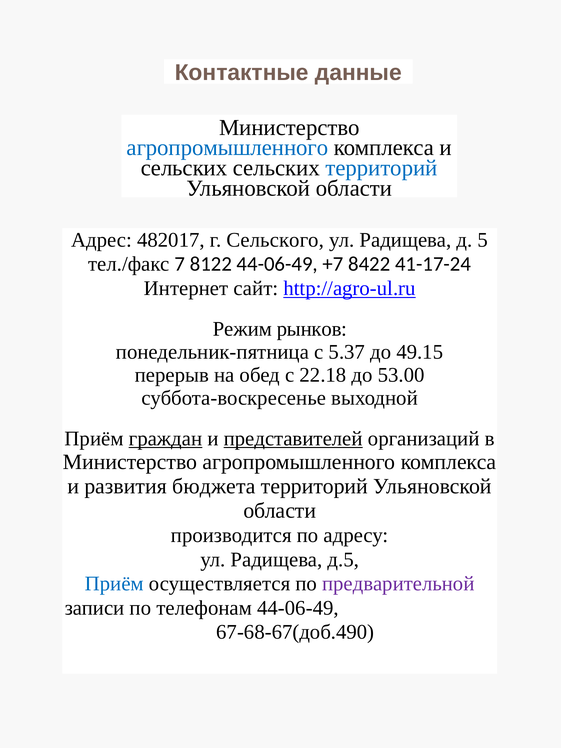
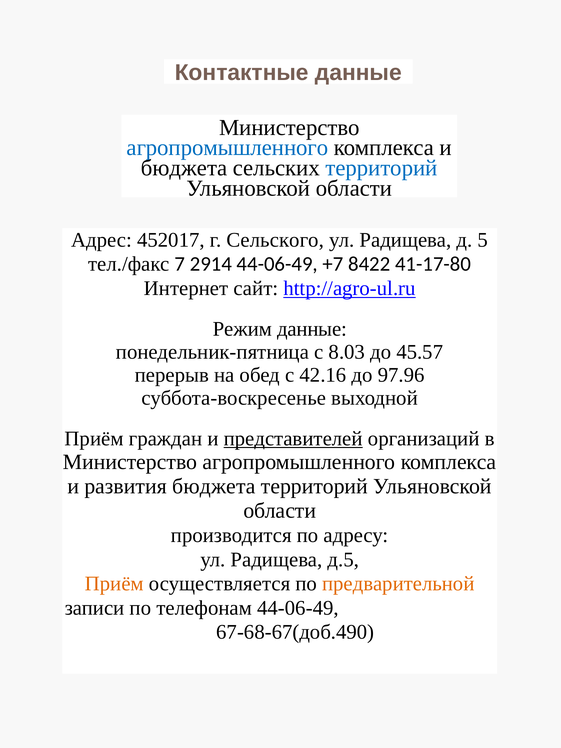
сельских: сельских -> бюджета (184, 168)
482017: 482017 -> 452017 (171, 240)
8122: 8122 -> 2914 (211, 264)
41-17-24: 41-17-24 -> 41-17-80 (433, 264)
Режим рынков: рынков -> данные (312, 329)
5.37: 5.37 -> 8.03 (347, 352)
49.15: 49.15 -> 45.57 (420, 352)
22.18: 22.18 -> 42.16 (323, 375)
53.00: 53.00 -> 97.96 (401, 375)
граждан underline: present -> none (166, 439)
Приём colour: blue -> orange (114, 584)
предварительной colour: purple -> orange (398, 584)
